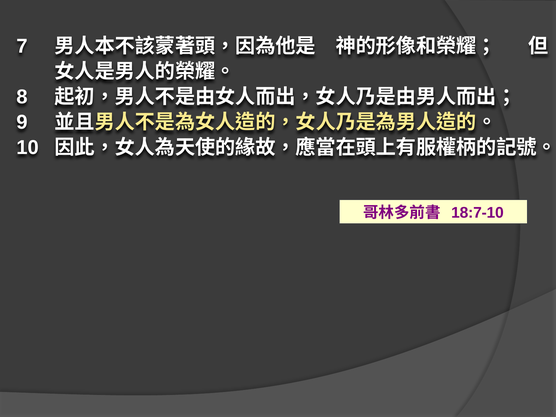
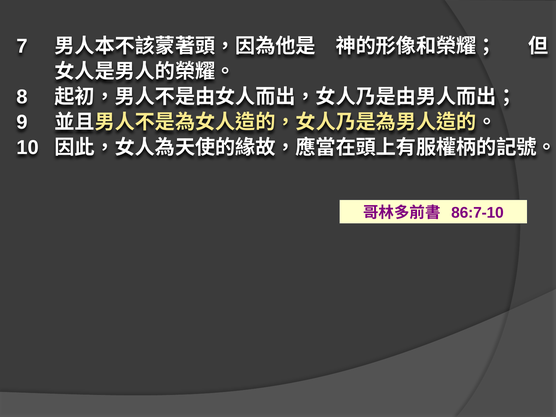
18:7-10: 18:7-10 -> 86:7-10 (477, 213)
